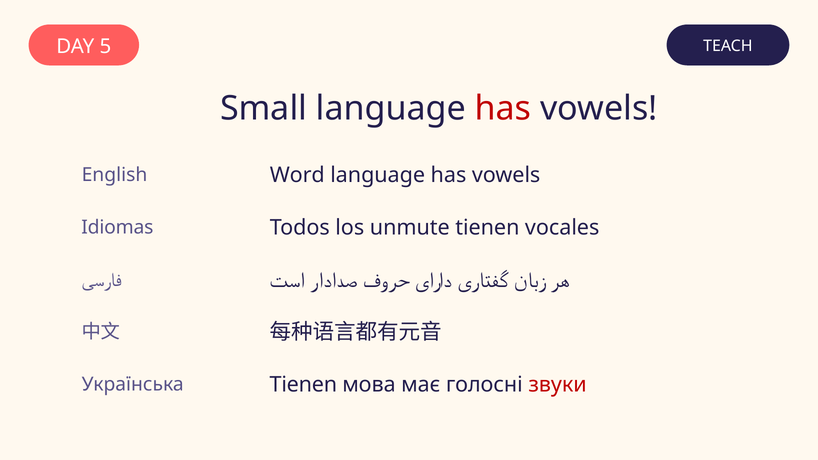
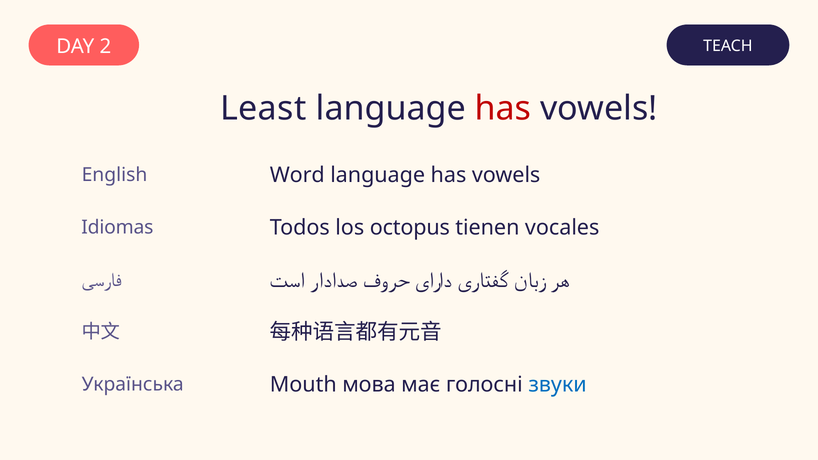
5: 5 -> 2 (105, 46)
Small: Small -> Least (263, 109)
unmute: unmute -> octopus (410, 228)
Українська Tienen: Tienen -> Mouth (303, 385)
звуки colour: red -> blue (558, 385)
